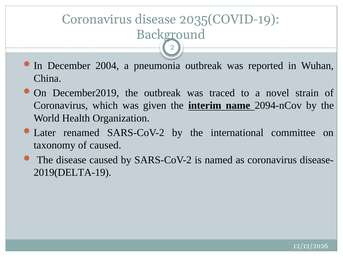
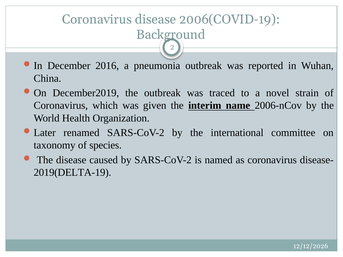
2035(COVID-19: 2035(COVID-19 -> 2006(COVID-19 (229, 19)
2004: 2004 -> 2016 (107, 66)
2094-nCov: 2094-nCov -> 2006-nCov (278, 106)
of caused: caused -> species (106, 145)
